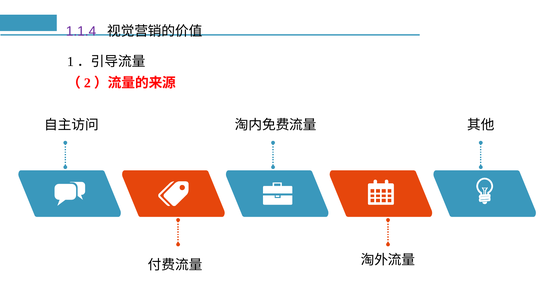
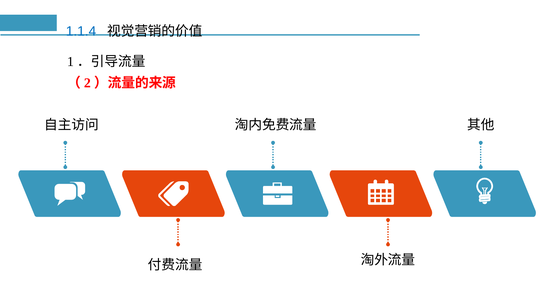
1.1.4 colour: purple -> blue (81, 31)
